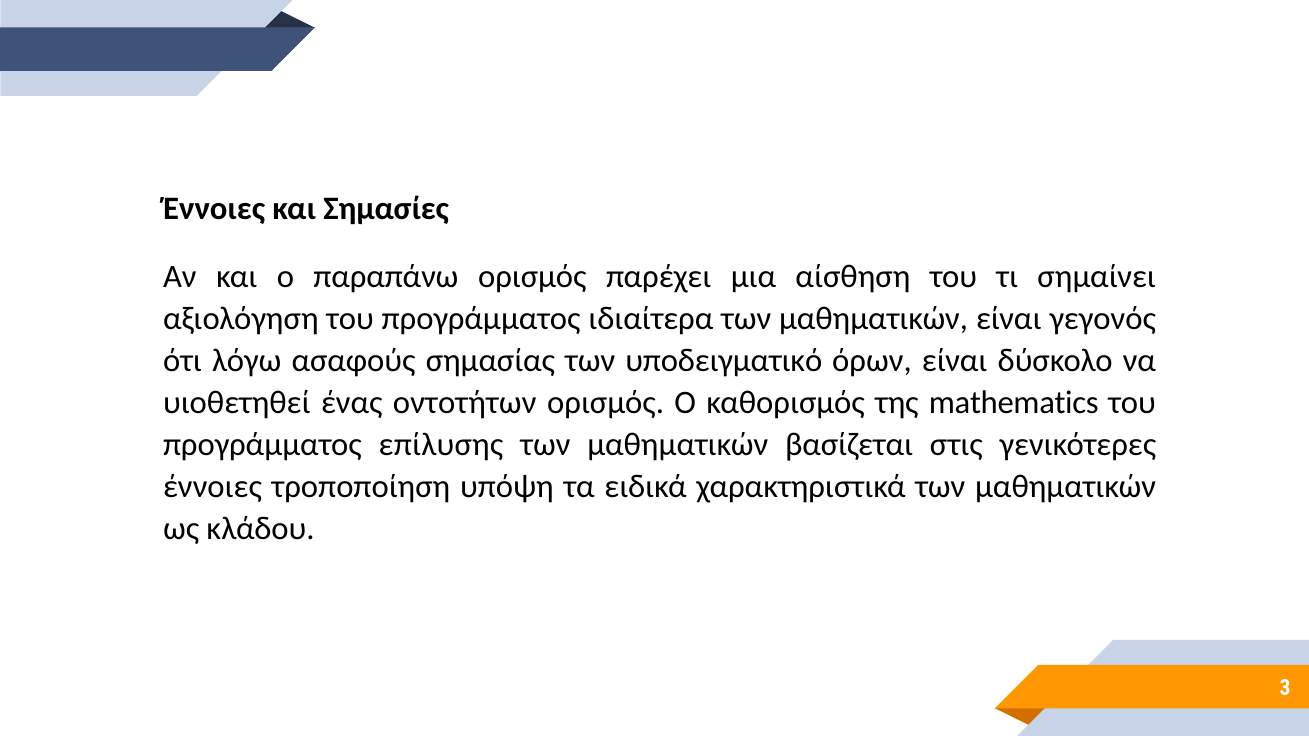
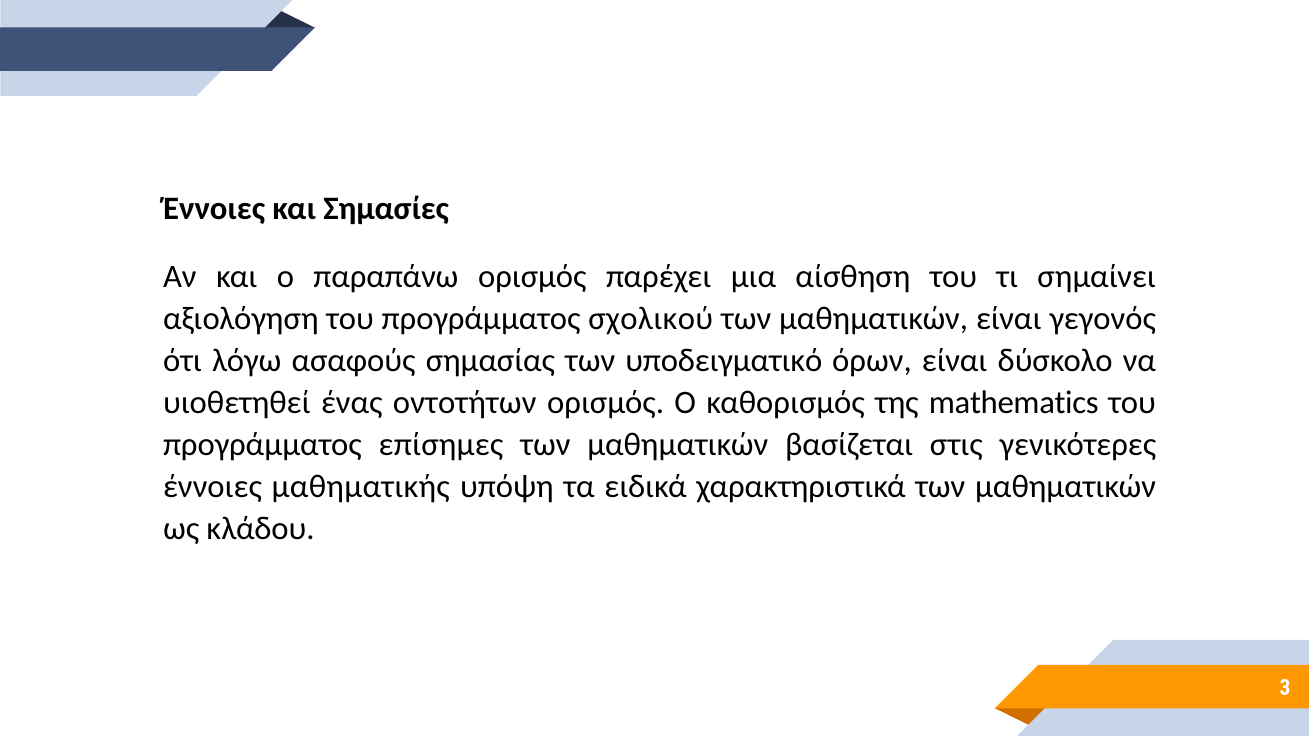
ιδιαίτερα: ιδιαίτερα -> σχολικού (651, 319)
επίλυσης: επίλυσης -> επίσημες (441, 445)
τροποποίηση: τροποποίηση -> μαθηματικής (361, 487)
